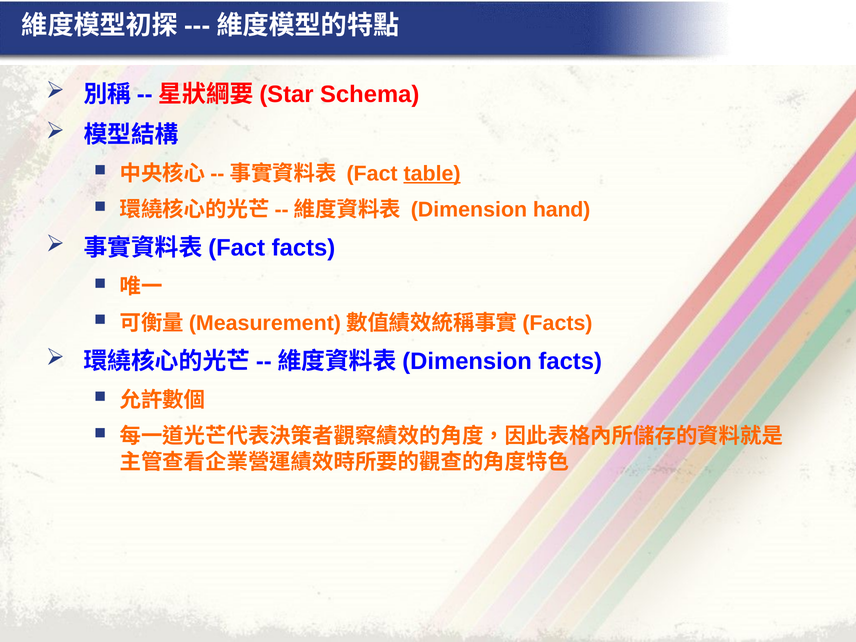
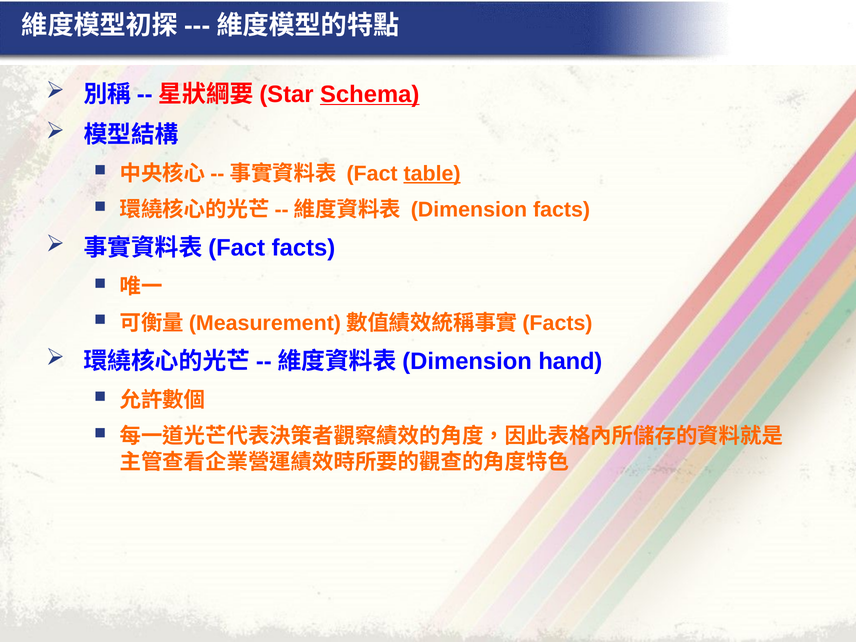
Schema underline: none -> present (370, 94)
Dimension hand: hand -> facts (562, 210)
facts: facts -> hand (570, 361)
